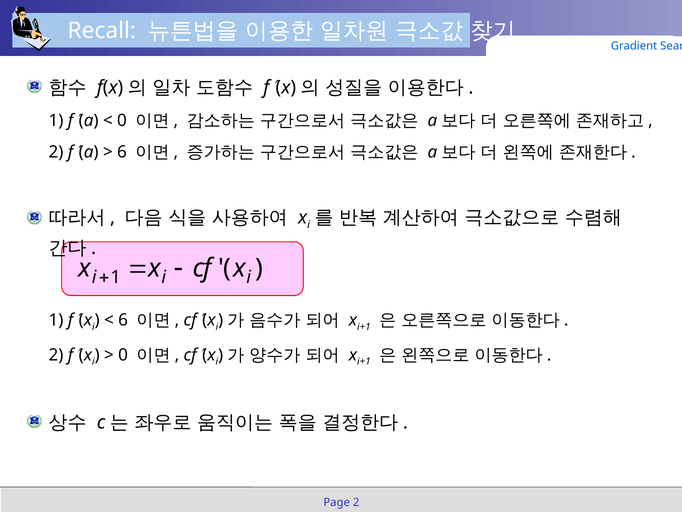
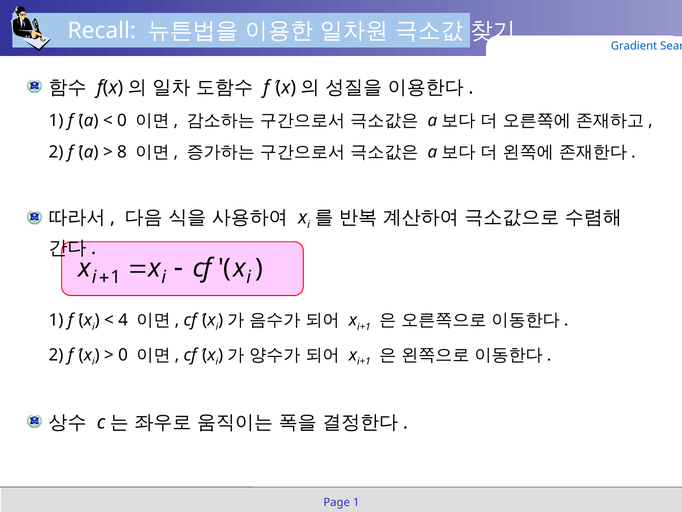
6: 6 -> 8 (122, 152)
6: 6 -> 4 (123, 320)
Page 2: 2 -> 1 (356, 502)
